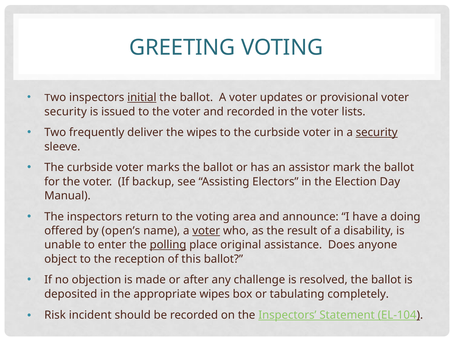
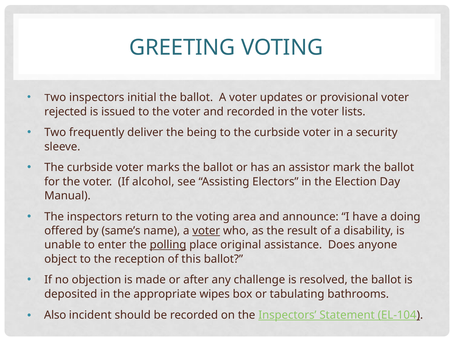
initial underline: present -> none (142, 97)
security: security -> rejected (66, 111)
the wipes: wipes -> being (202, 132)
security underline: present -> none (377, 132)
backup: backup -> alcohol (153, 181)
open’s: open’s -> same’s (121, 230)
completely: completely -> bathrooms (358, 294)
Risk: Risk -> Also (55, 314)
